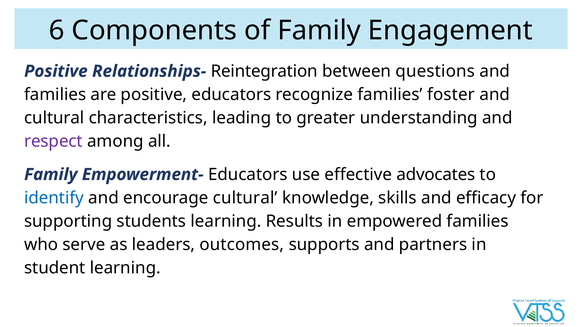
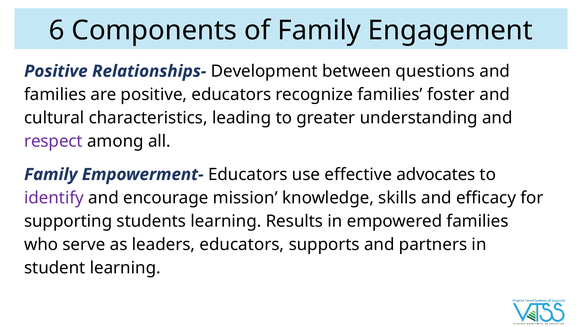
Reintegration: Reintegration -> Development (264, 71)
identify colour: blue -> purple (54, 198)
encourage cultural: cultural -> mission (245, 198)
leaders outcomes: outcomes -> educators (242, 245)
